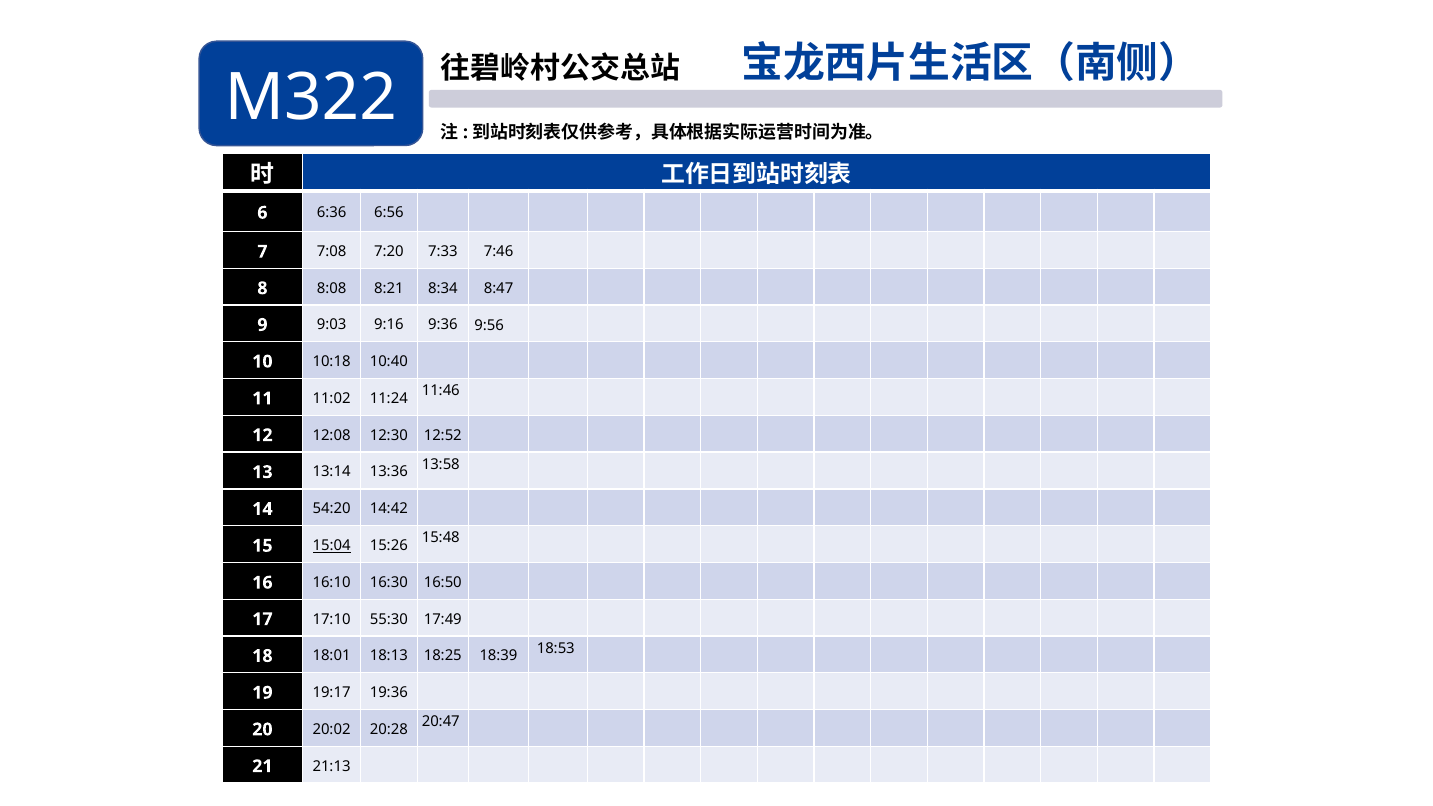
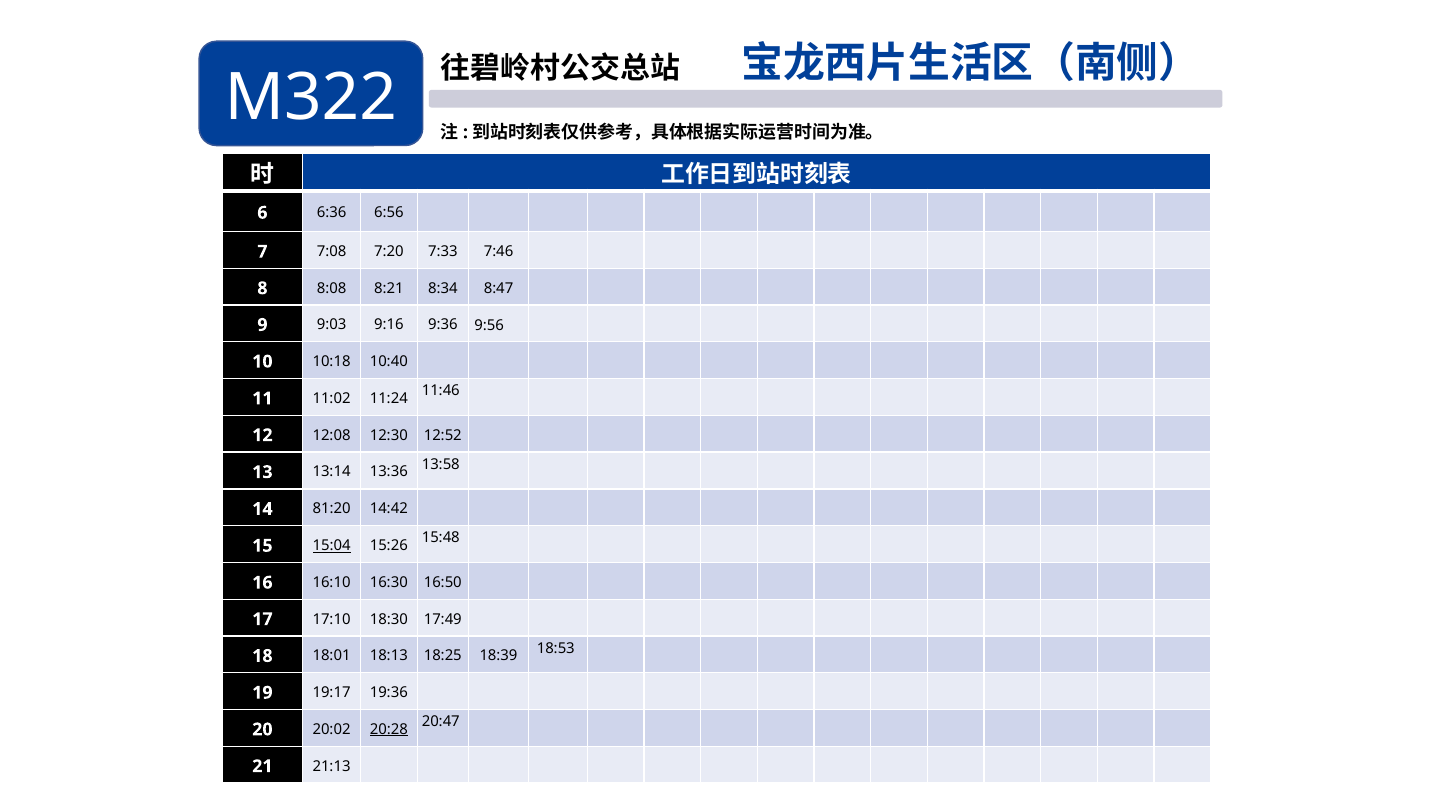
54:20: 54:20 -> 81:20 (332, 509)
55:30: 55:30 -> 18:30 (389, 619)
20:28 underline: none -> present (389, 729)
